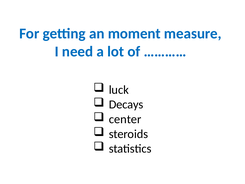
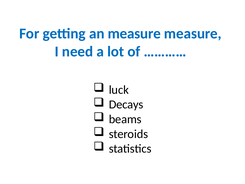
an moment: moment -> measure (134, 34)
center: center -> beams (125, 119)
